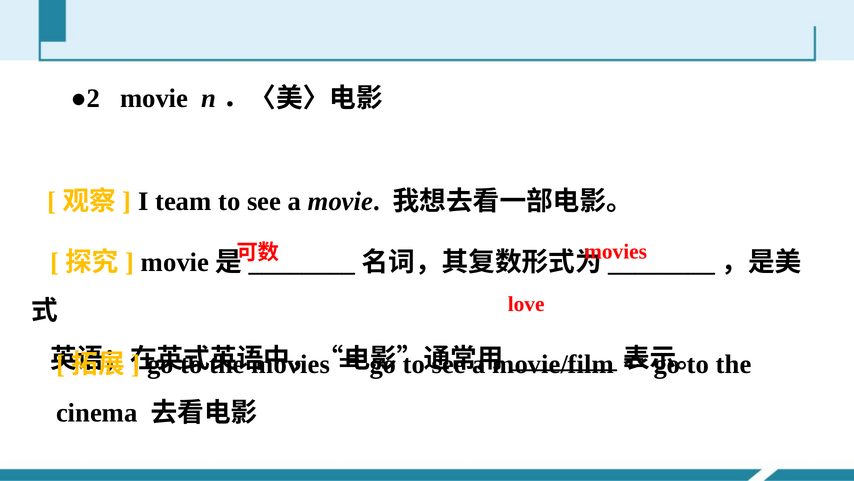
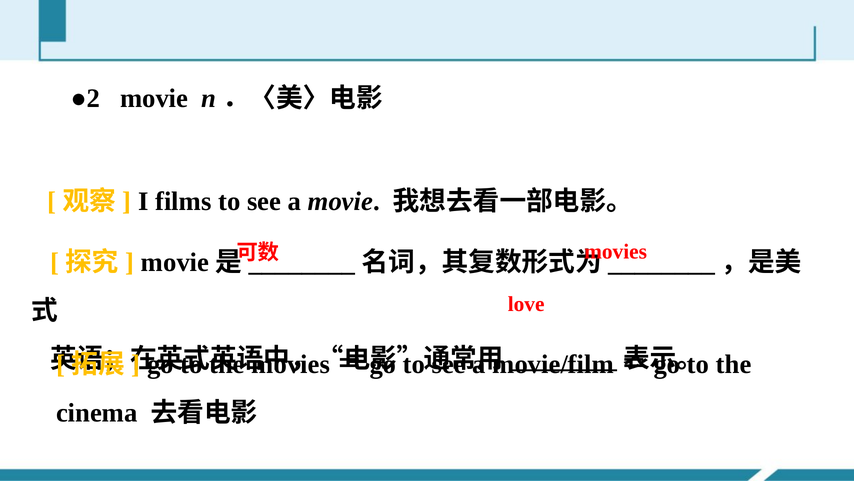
team: team -> films (183, 201)
